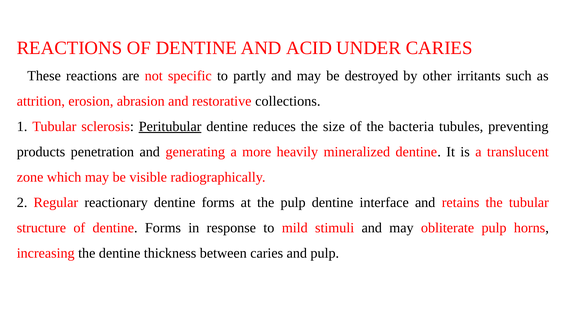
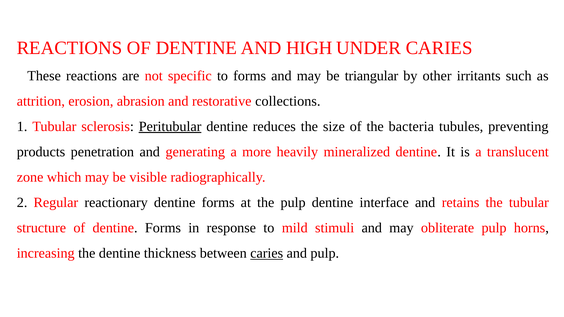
ACID: ACID -> HIGH (309, 48)
to partly: partly -> forms (250, 76)
destroyed: destroyed -> triangular (372, 76)
caries underline: none -> present (267, 253)
